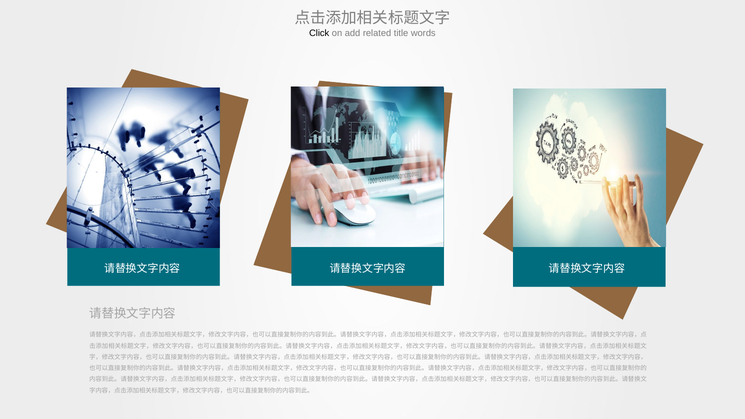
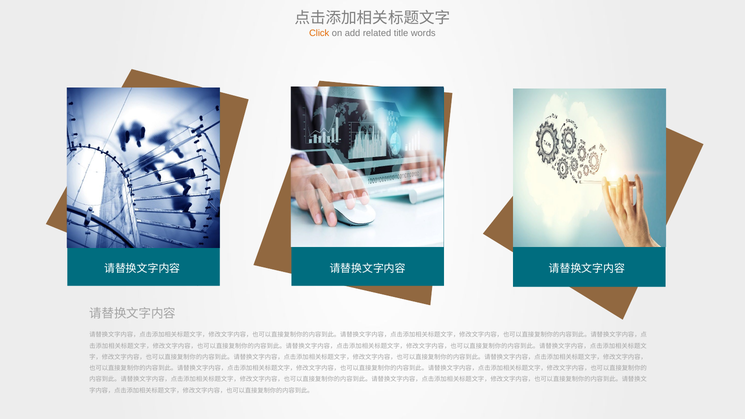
Click colour: black -> orange (319, 33)
